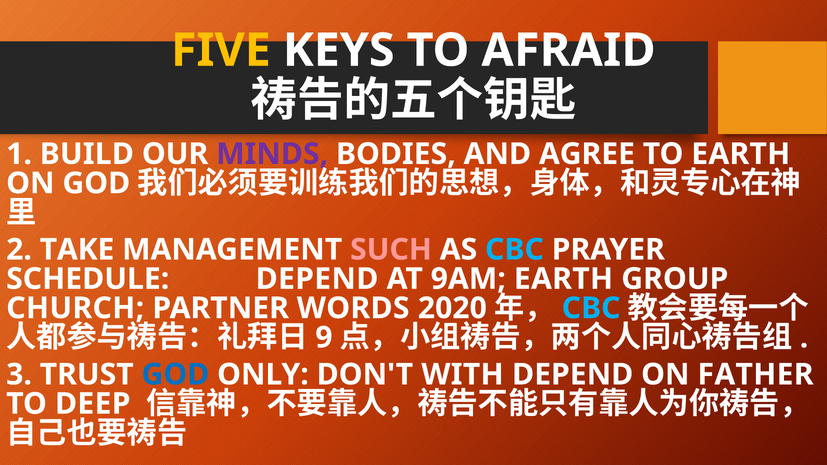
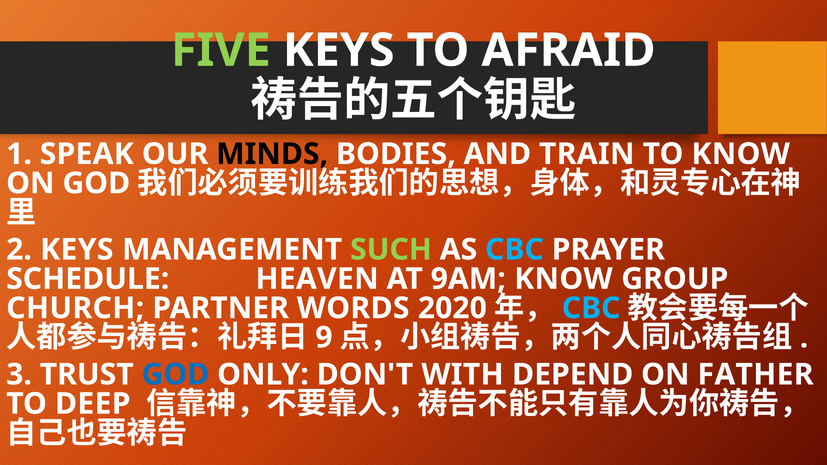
FIVE colour: yellow -> light green (221, 50)
BUILD: BUILD -> SPEAK (87, 154)
MINDS colour: purple -> black (272, 154)
AGREE: AGREE -> TRAIN (587, 154)
TO EARTH: EARTH -> KNOW (741, 154)
2 TAKE: TAKE -> KEYS (77, 250)
SUCH colour: pink -> light green (391, 250)
SCHEDULE DEPEND: DEPEND -> HEAVEN (317, 279)
9AM EARTH: EARTH -> KNOW (563, 279)
